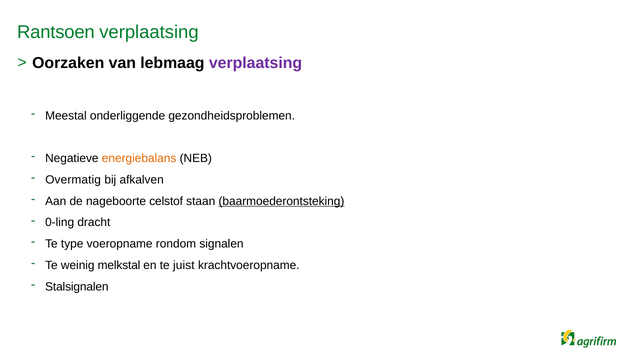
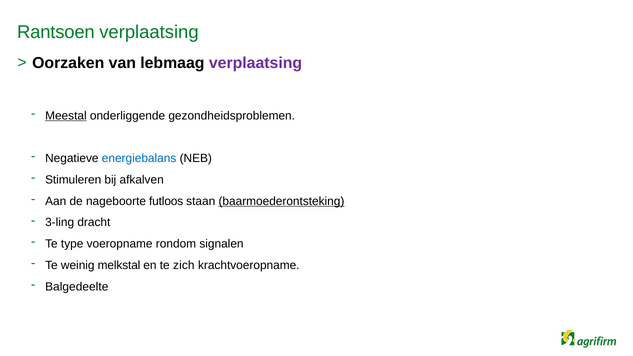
Meestal underline: none -> present (66, 116)
energiebalans colour: orange -> blue (139, 159)
Overmatig: Overmatig -> Stimuleren (73, 180)
celstof: celstof -> futloos (166, 201)
0-ling: 0-ling -> 3-ling (60, 223)
juist: juist -> zich (184, 265)
Stalsignalen: Stalsignalen -> Balgedeelte (77, 287)
